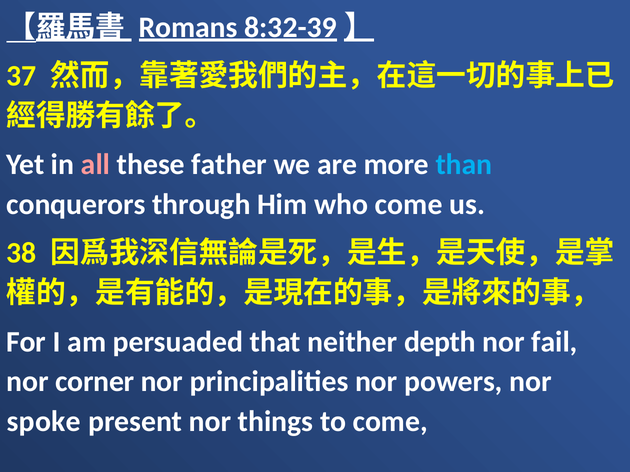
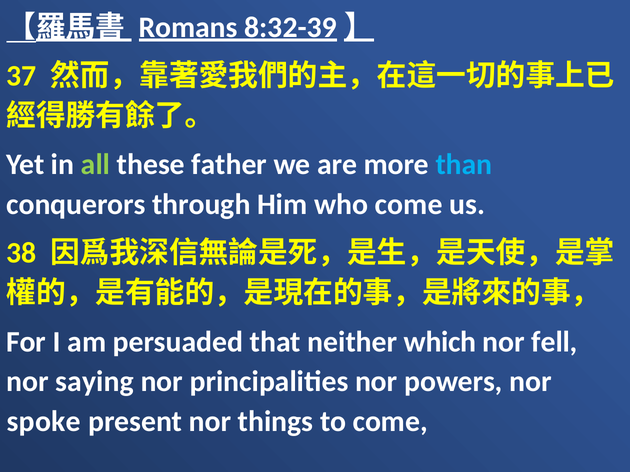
all colour: pink -> light green (96, 165)
depth: depth -> which (440, 342)
fail: fail -> fell (554, 342)
corner: corner -> saying (95, 382)
